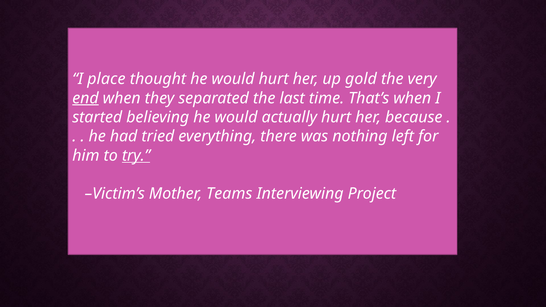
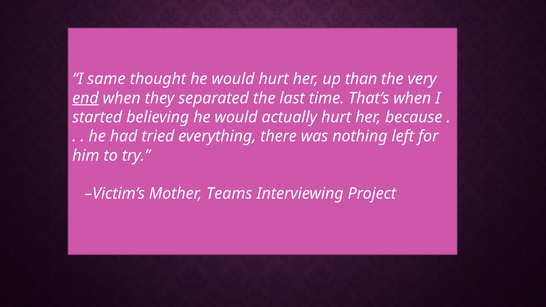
place: place -> same (106, 79)
gold: gold -> than (361, 79)
try underline: present -> none (136, 156)
